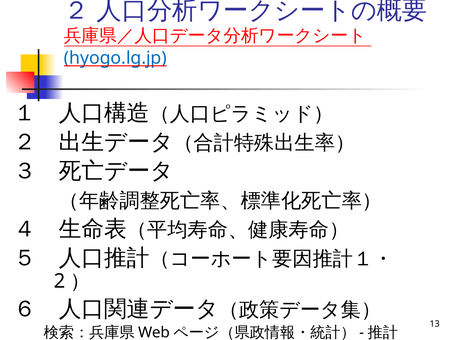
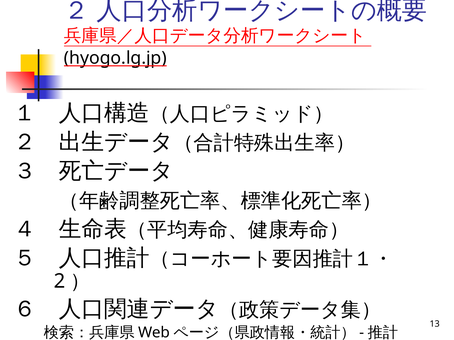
hyogo.lg.jp colour: blue -> black (115, 58)
